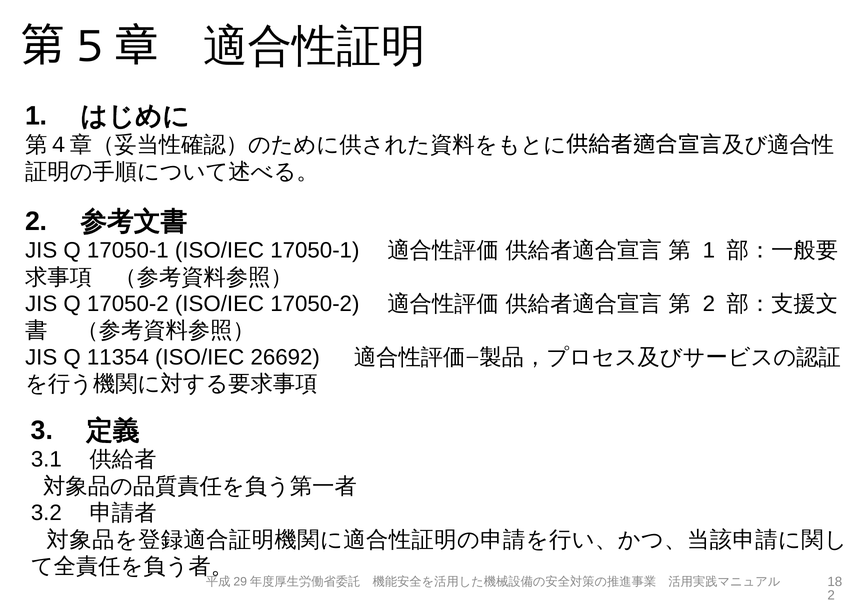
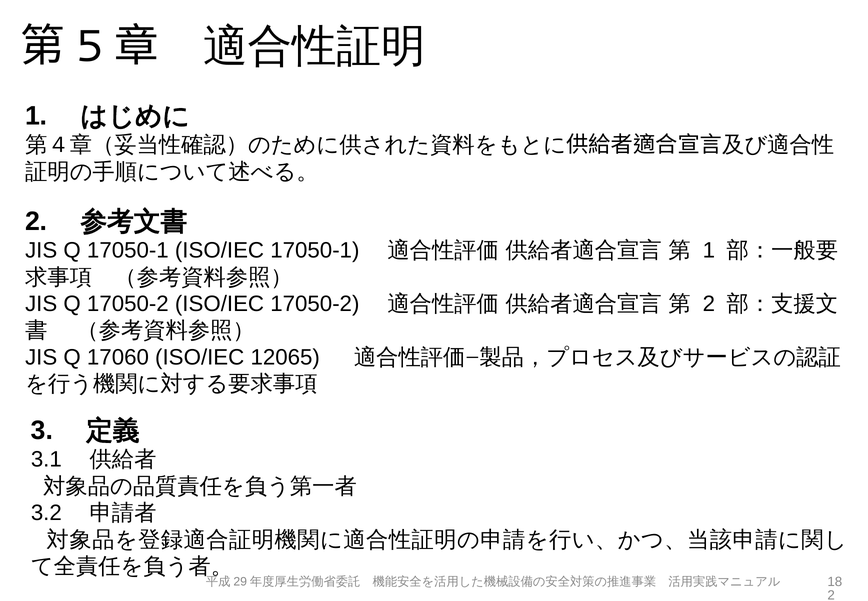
11354: 11354 -> 17060 (118, 357)
26692: 26692 -> 12065 (285, 357)
